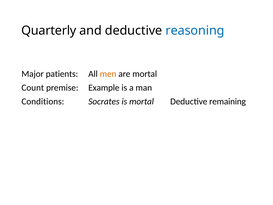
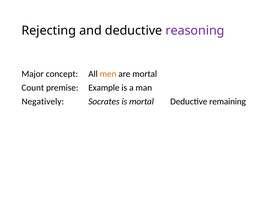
Quarterly: Quarterly -> Rejecting (49, 31)
reasoning colour: blue -> purple (195, 31)
patients: patients -> concept (62, 74)
Conditions: Conditions -> Negatively (43, 101)
